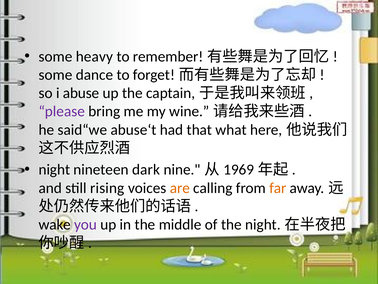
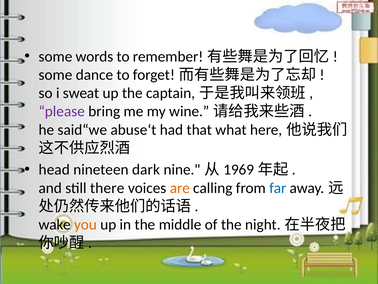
heavy: heavy -> words (95, 56)
abuse: abuse -> sweat (81, 93)
night: night -> head (54, 169)
rising: rising -> there (107, 188)
far colour: orange -> blue (278, 188)
you colour: purple -> orange (85, 224)
